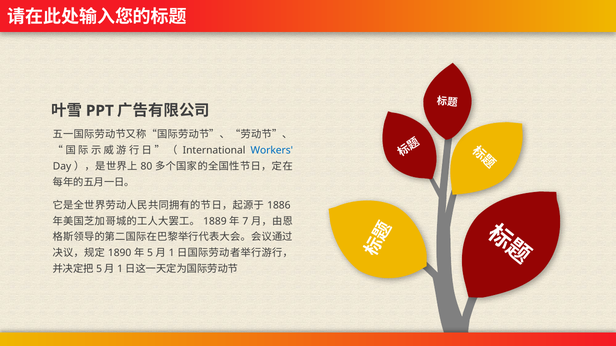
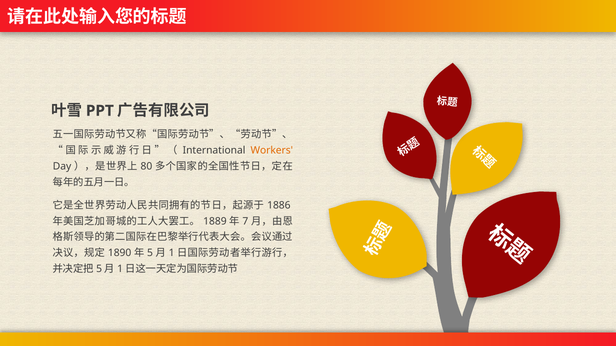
Workers colour: blue -> orange (272, 151)
